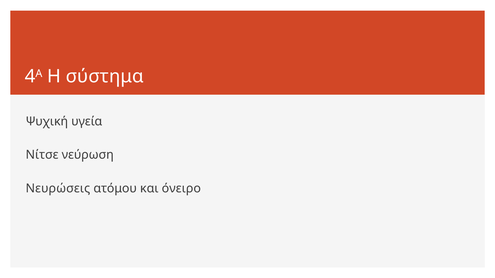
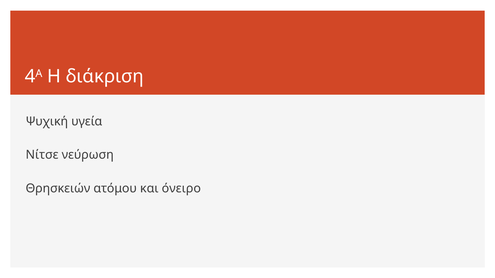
σύστημα: σύστημα -> διάκριση (105, 77)
Νευρώσεις: Νευρώσεις -> Θρησκειών (58, 189)
